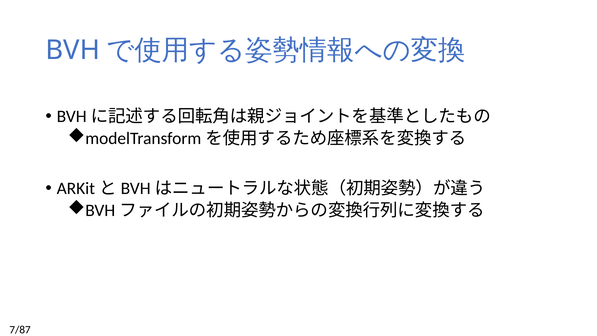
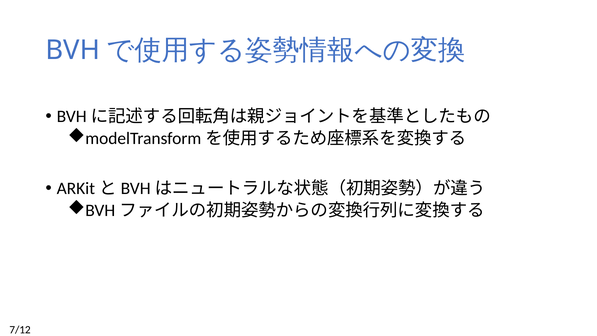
7/87: 7/87 -> 7/12 (20, 330)
